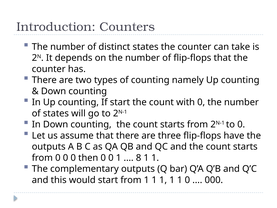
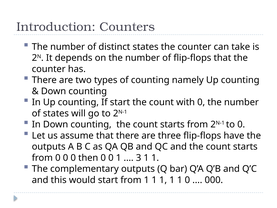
8: 8 -> 3 (139, 158)
